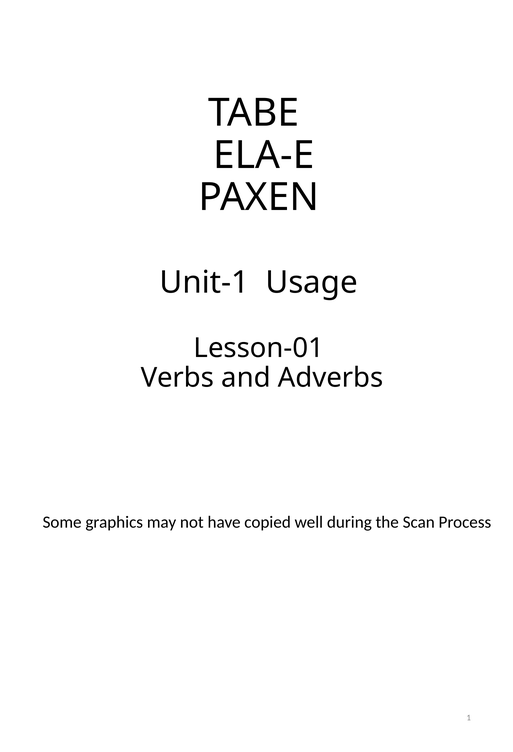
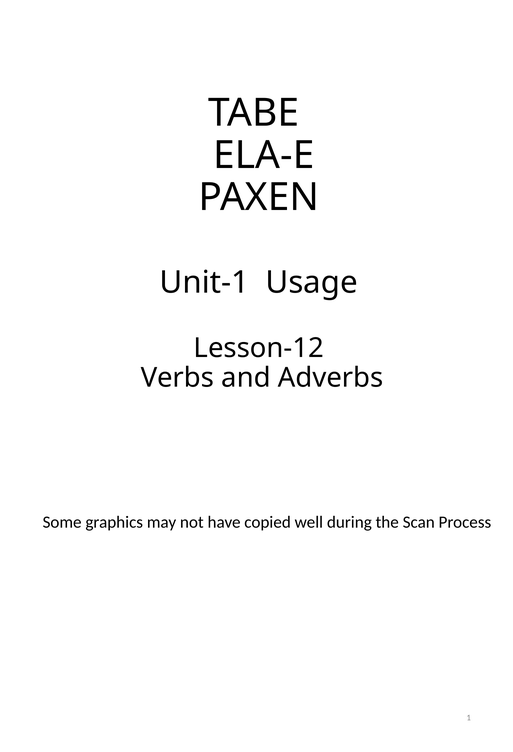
Lesson-01: Lesson-01 -> Lesson-12 (259, 348)
